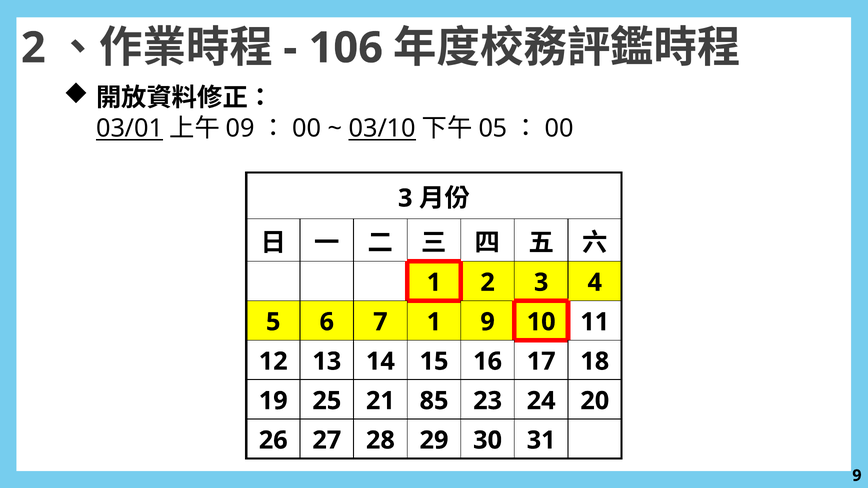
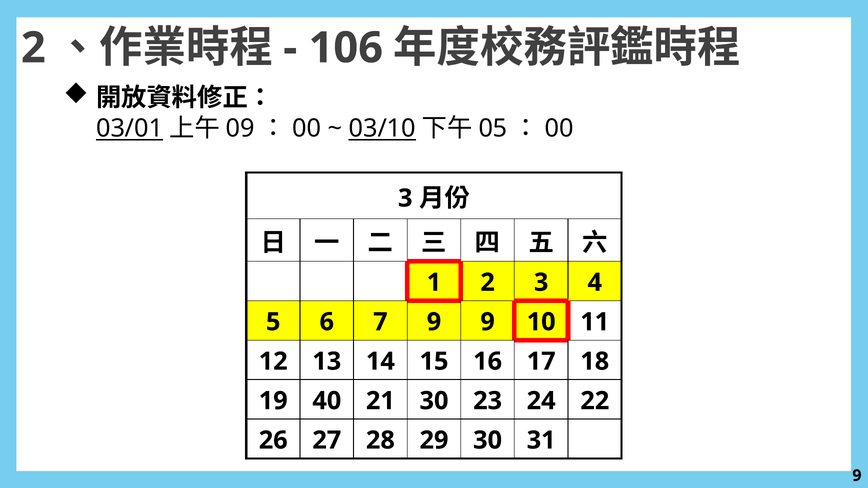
7 1: 1 -> 9 (434, 322)
25: 25 -> 40 (327, 401)
21 85: 85 -> 30 (434, 401)
20: 20 -> 22 (595, 401)
